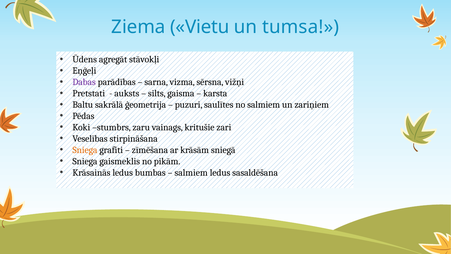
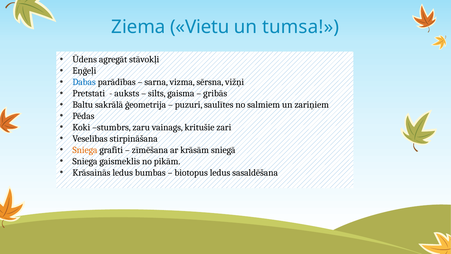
Dabas colour: purple -> blue (84, 82)
karsta: karsta -> gribās (215, 93)
salmiem: salmiem -> biotopus (191, 172)
